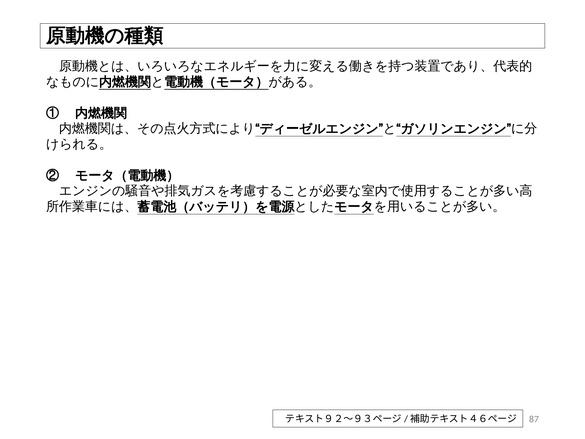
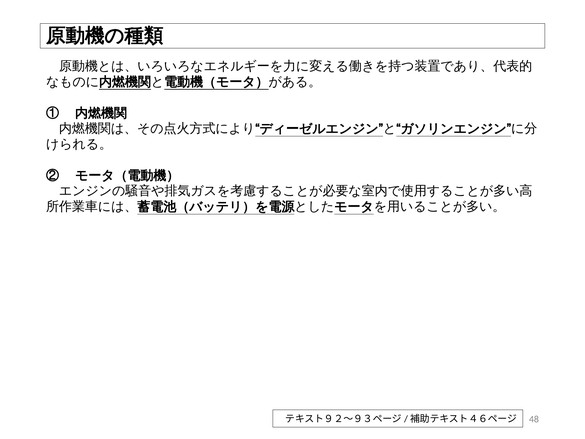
87: 87 -> 48 (534, 419)
